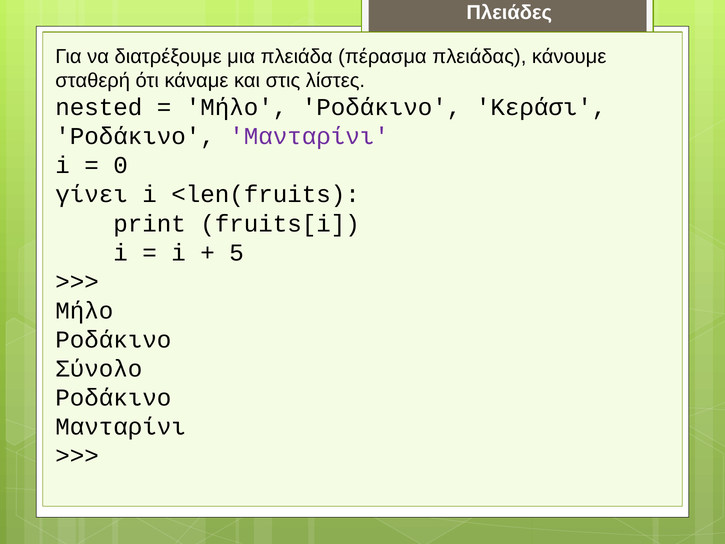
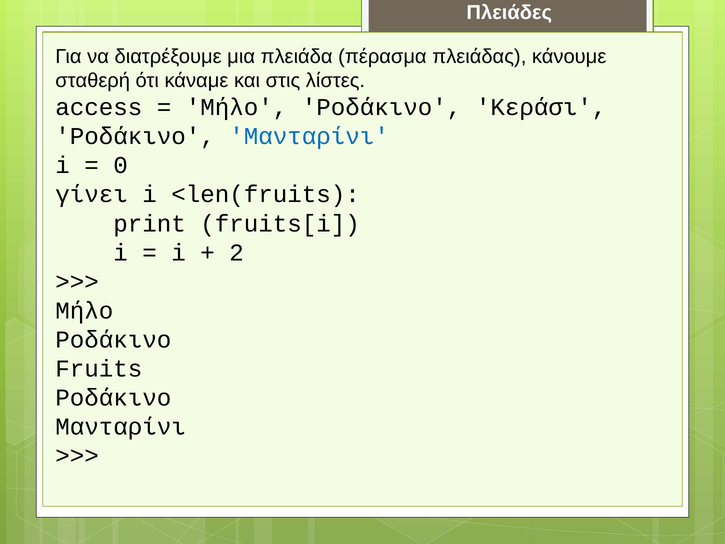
nested: nested -> access (99, 107)
Μανταρίνι colour: purple -> blue (309, 136)
5: 5 -> 2 (237, 252)
Σύνολο: Σύνολο -> Fruits (99, 368)
